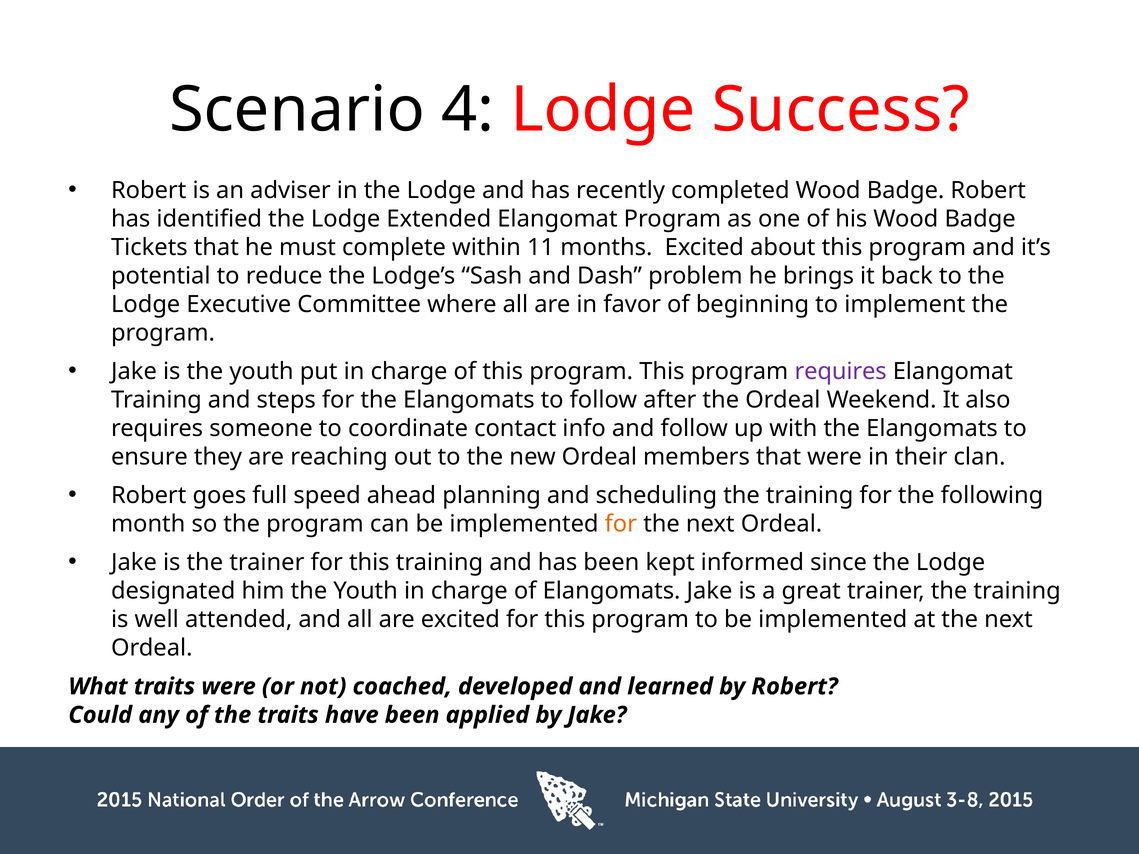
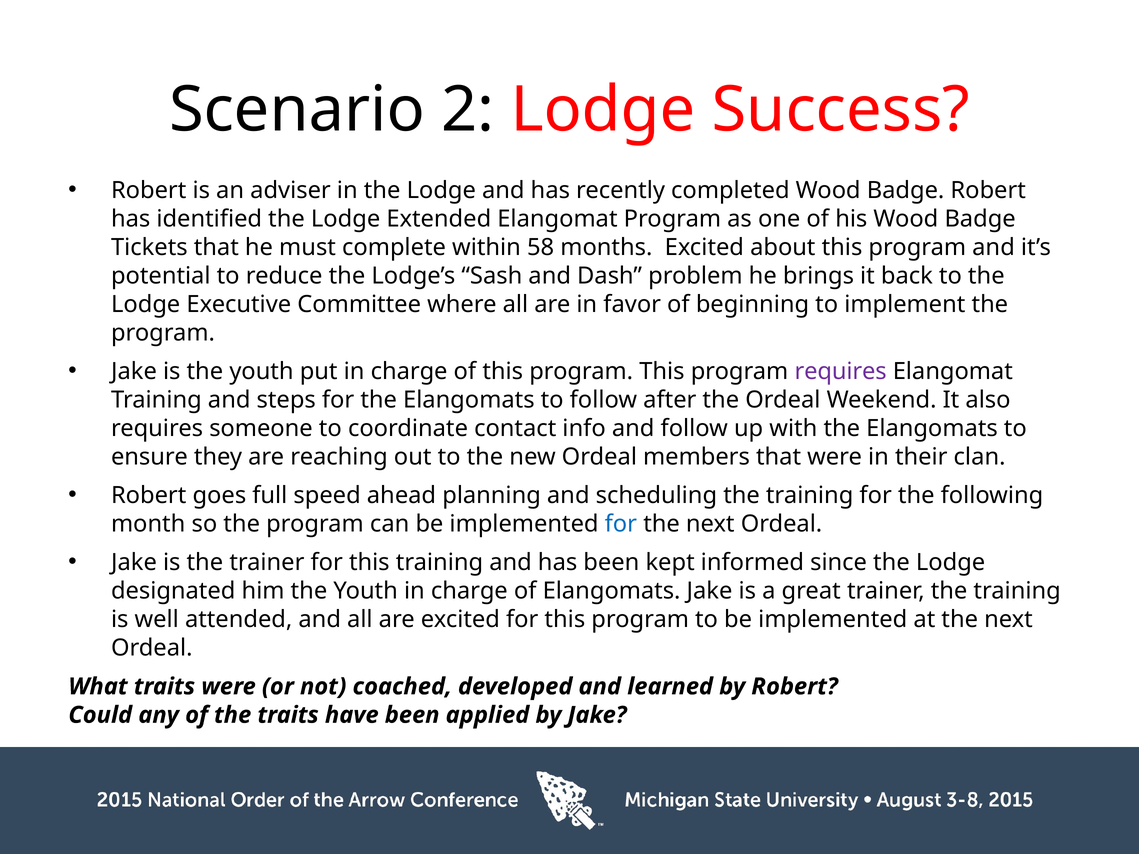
4: 4 -> 2 (468, 110)
11: 11 -> 58 (541, 248)
for colour: orange -> blue (621, 524)
